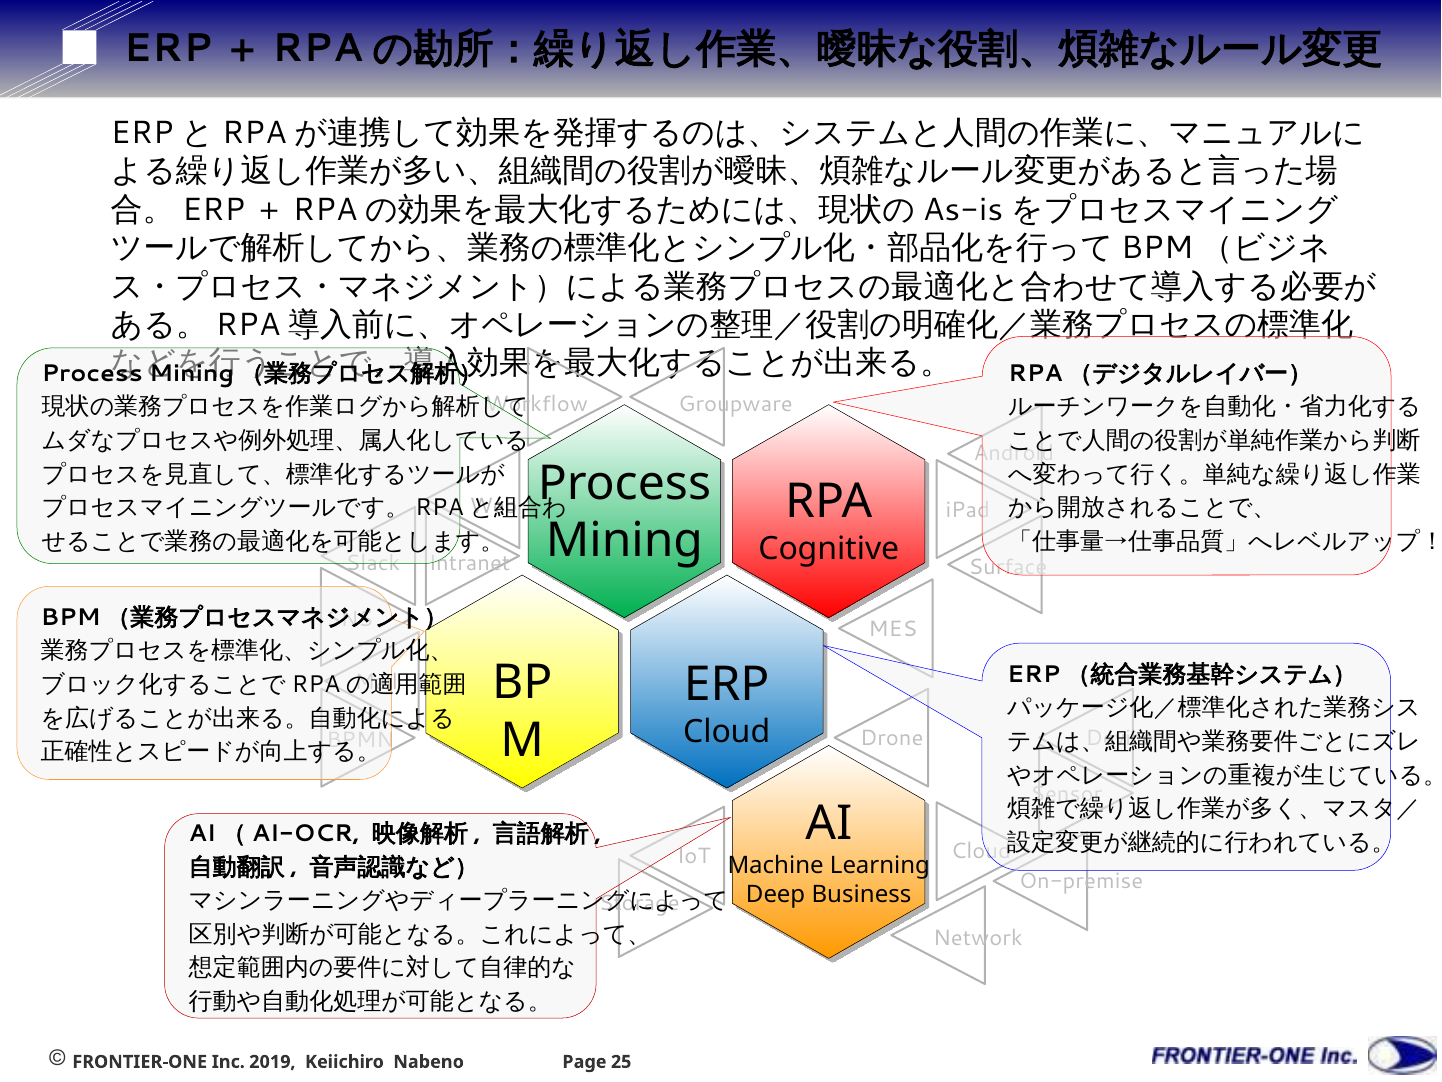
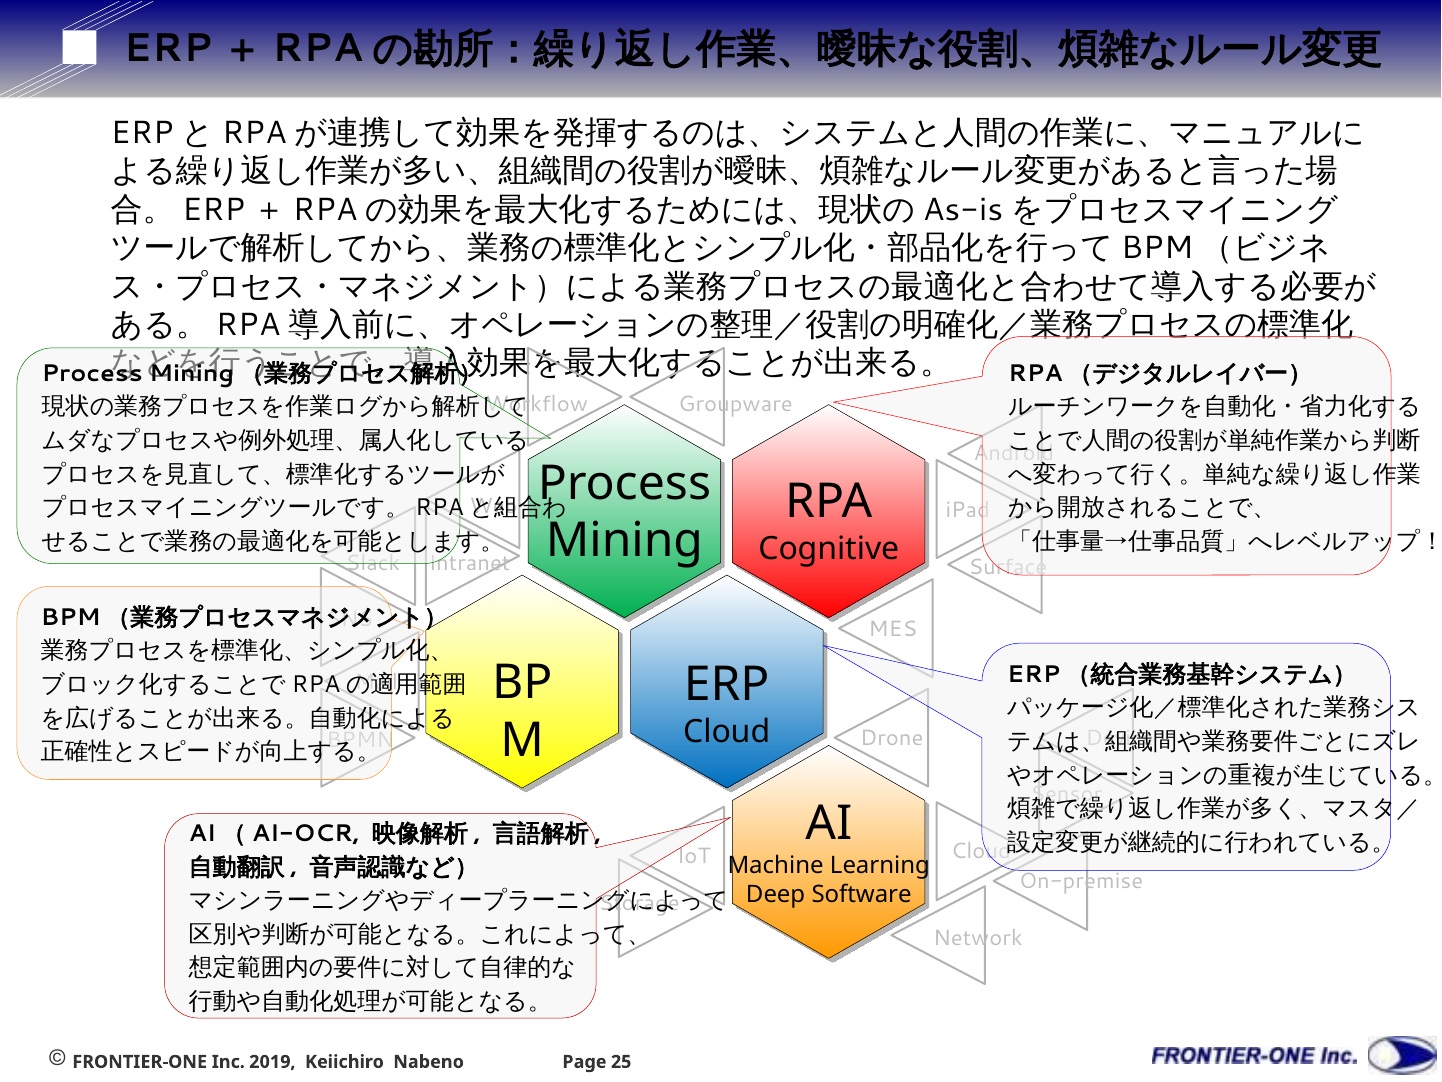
Business: Business -> Software (862, 894)
